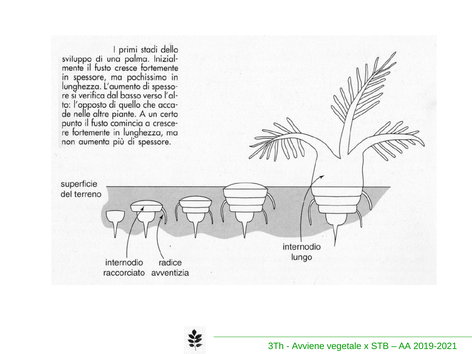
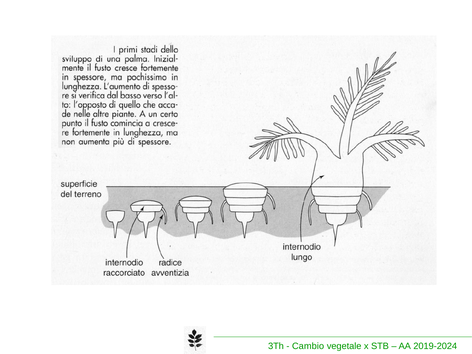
Avviene: Avviene -> Cambio (308, 346)
2019-2021: 2019-2021 -> 2019-2024 (435, 346)
